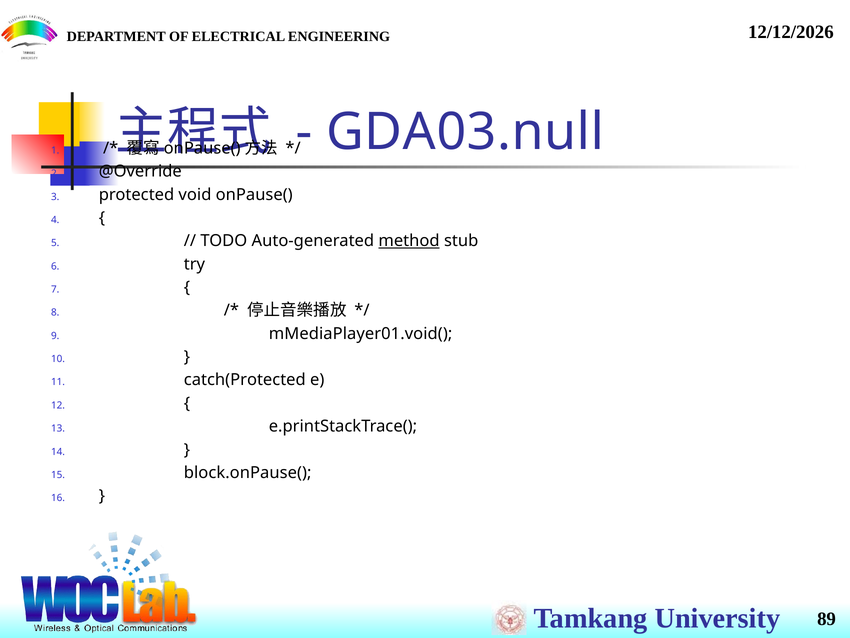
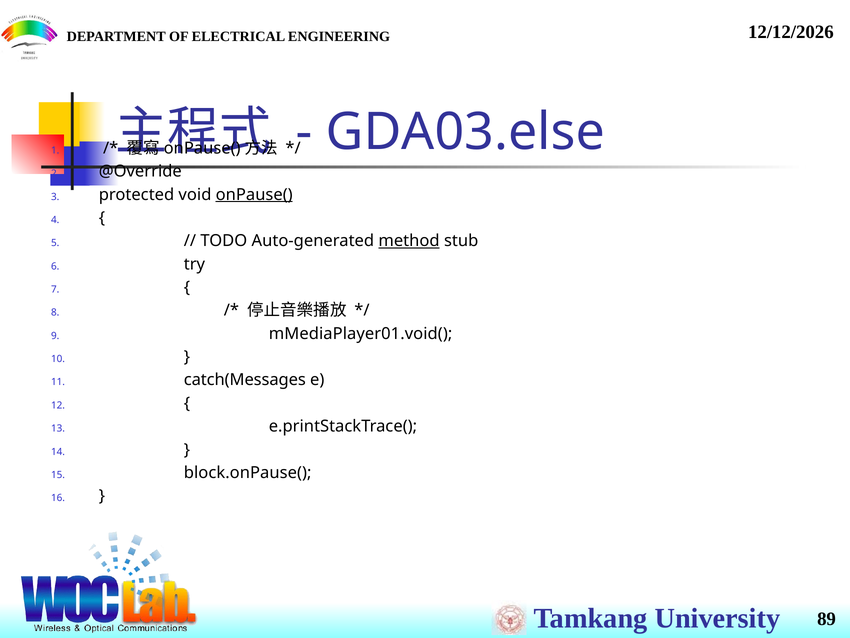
GDA03.null: GDA03.null -> GDA03.else (465, 132)
onPause( underline: none -> present (254, 194)
catch(Protected: catch(Protected -> catch(Messages (245, 380)
